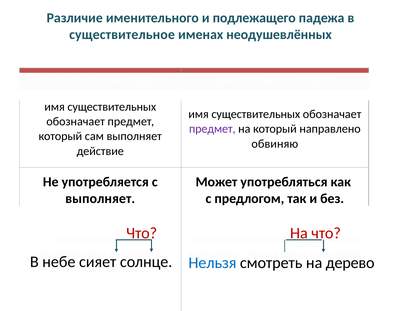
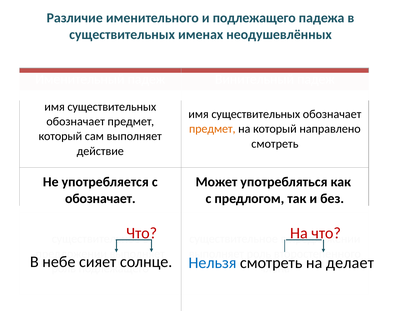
существительное: существительное -> существительных (122, 35)
предмет colour: purple -> orange (212, 129)
обвиняю: обвиняю -> смотреть (275, 143)
выполняет: выполняет -> обозначает (100, 198)
дерево: дерево -> делает (350, 263)
